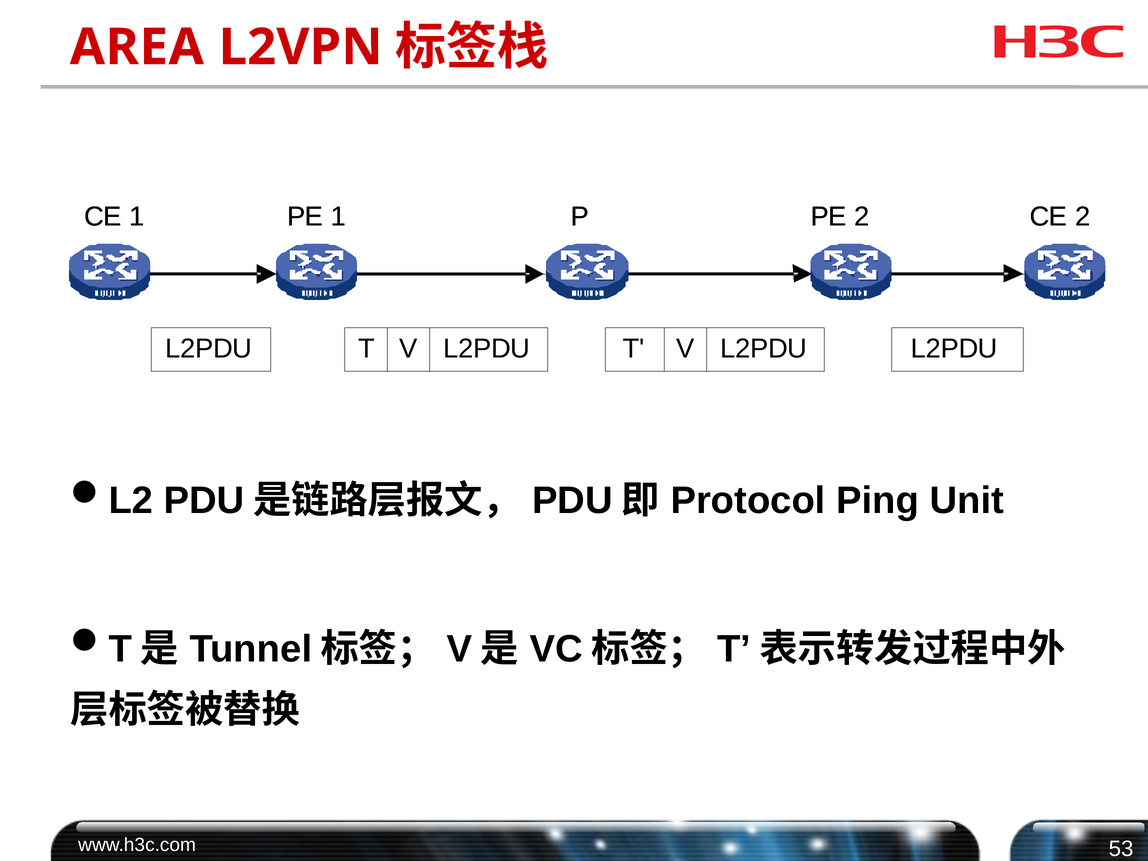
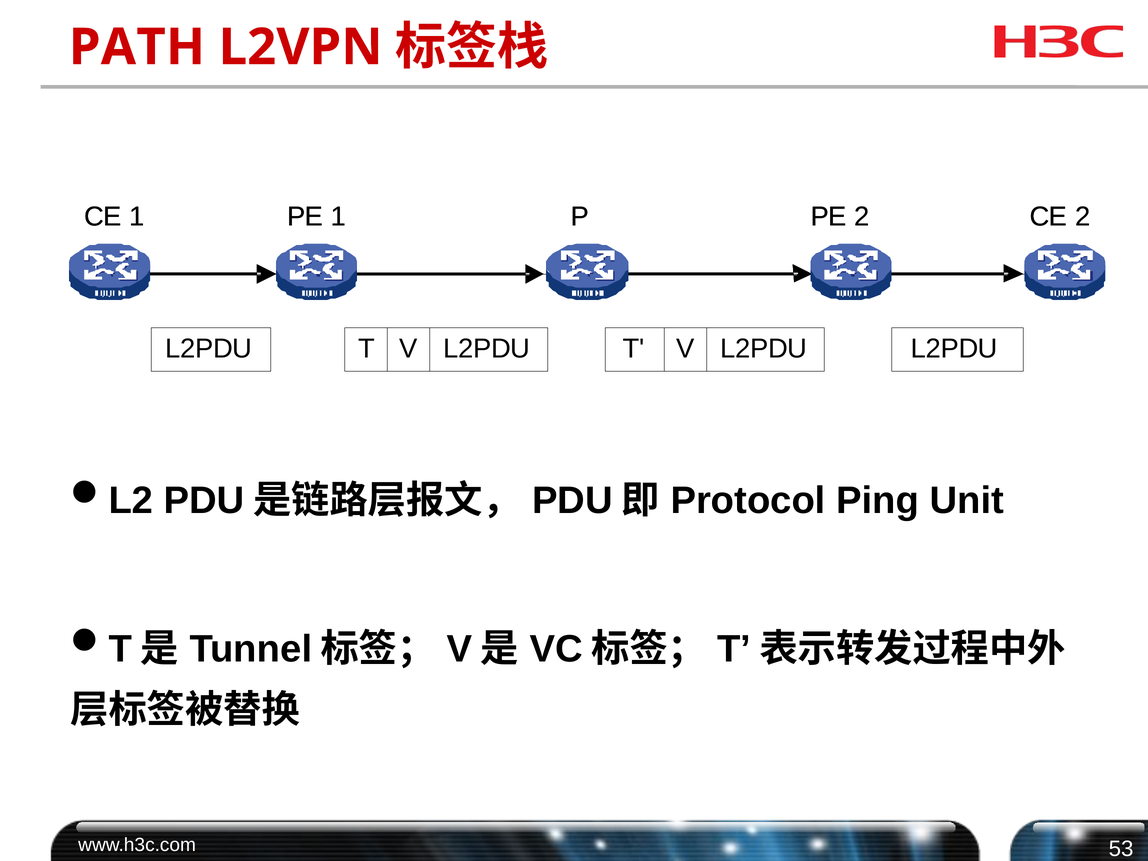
AREA: AREA -> PATH (137, 47)
